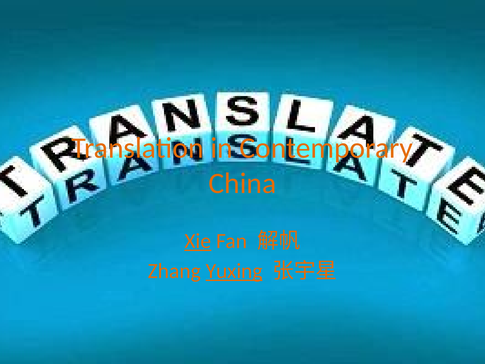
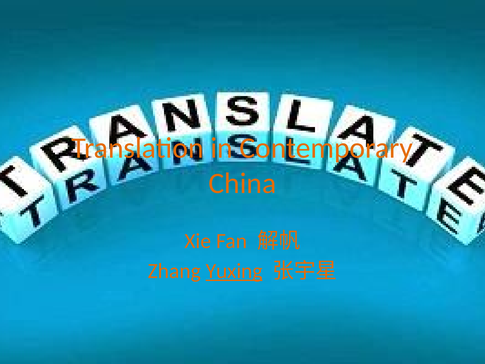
Xie underline: present -> none (198, 241)
